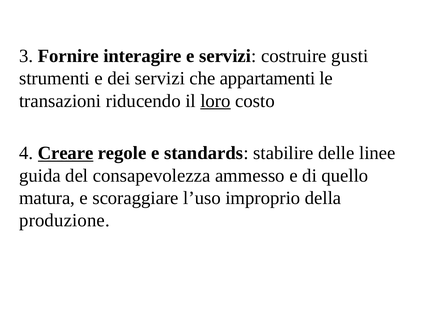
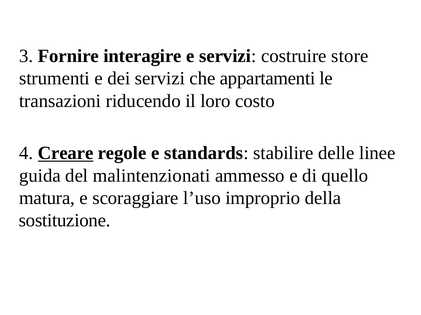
gusti: gusti -> store (350, 56)
loro underline: present -> none (215, 101)
consapevolezza: consapevolezza -> malintenzionati (152, 176)
produzione: produzione -> sostituzione (65, 221)
